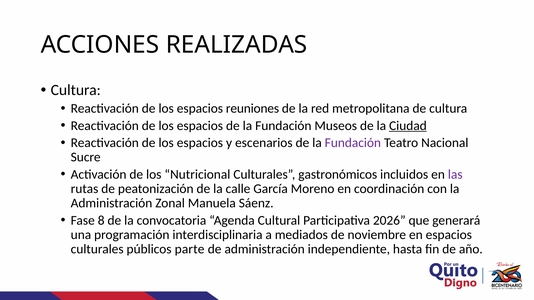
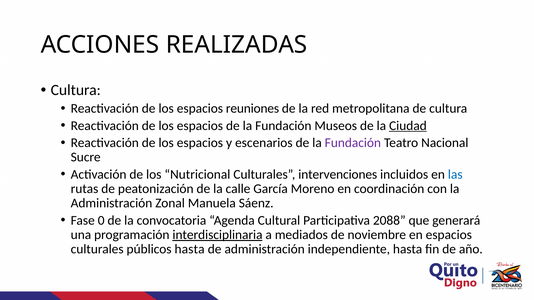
gastronómicos: gastronómicos -> intervenciones (338, 175)
las colour: purple -> blue (455, 175)
8: 8 -> 0 (101, 221)
2026: 2026 -> 2088 (389, 221)
interdisciplinaria underline: none -> present (217, 235)
públicos parte: parte -> hasta (190, 249)
